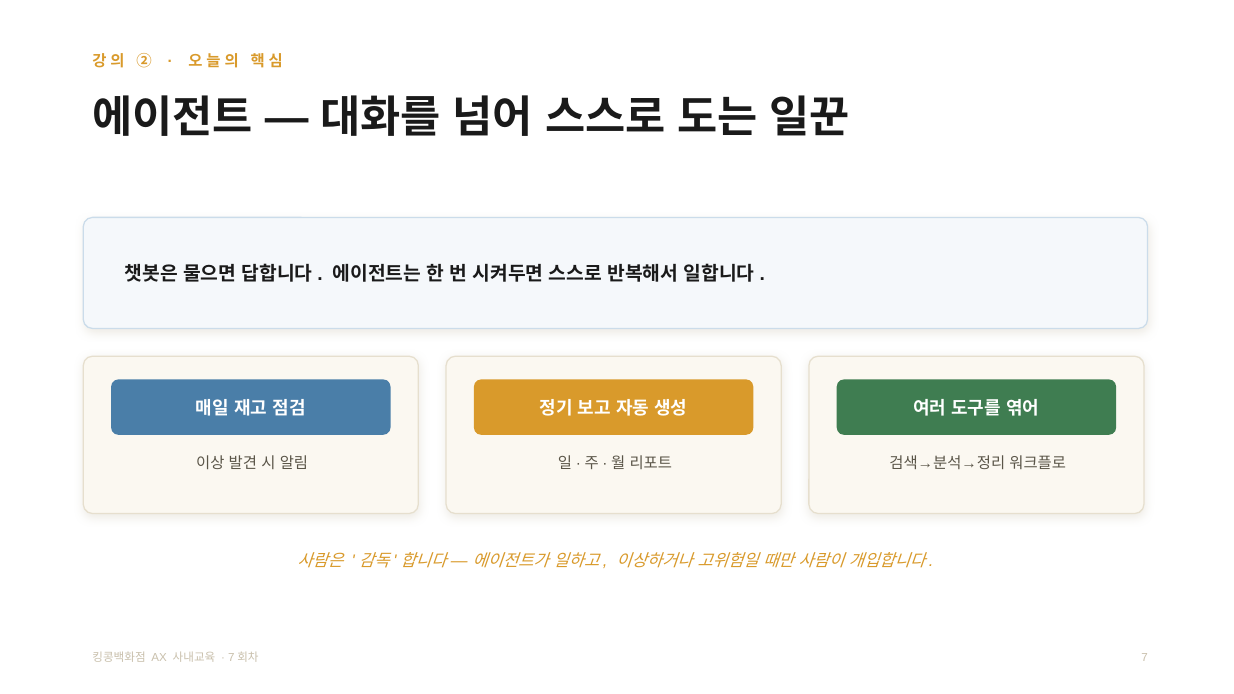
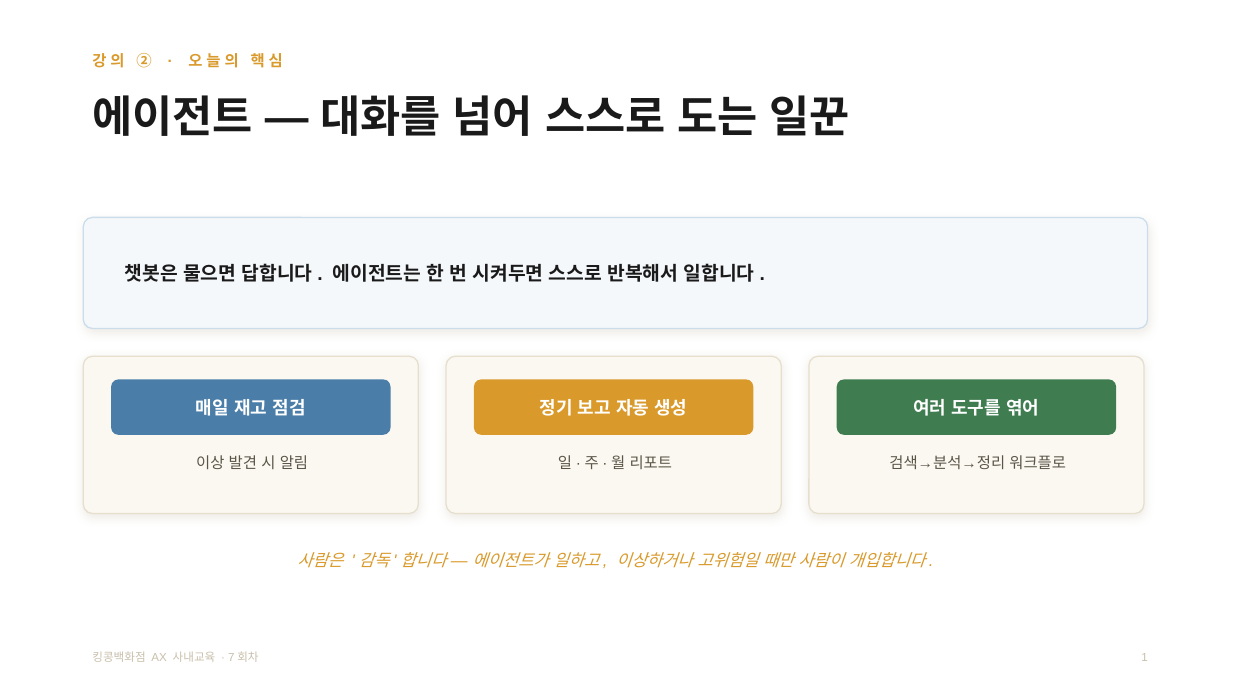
7: 7 -> 1 (1145, 658)
